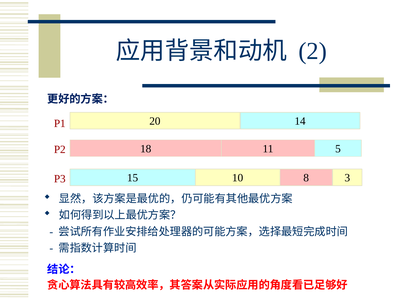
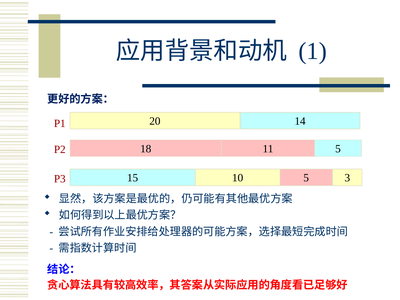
2: 2 -> 1 (313, 51)
10 8: 8 -> 5 (306, 178)
